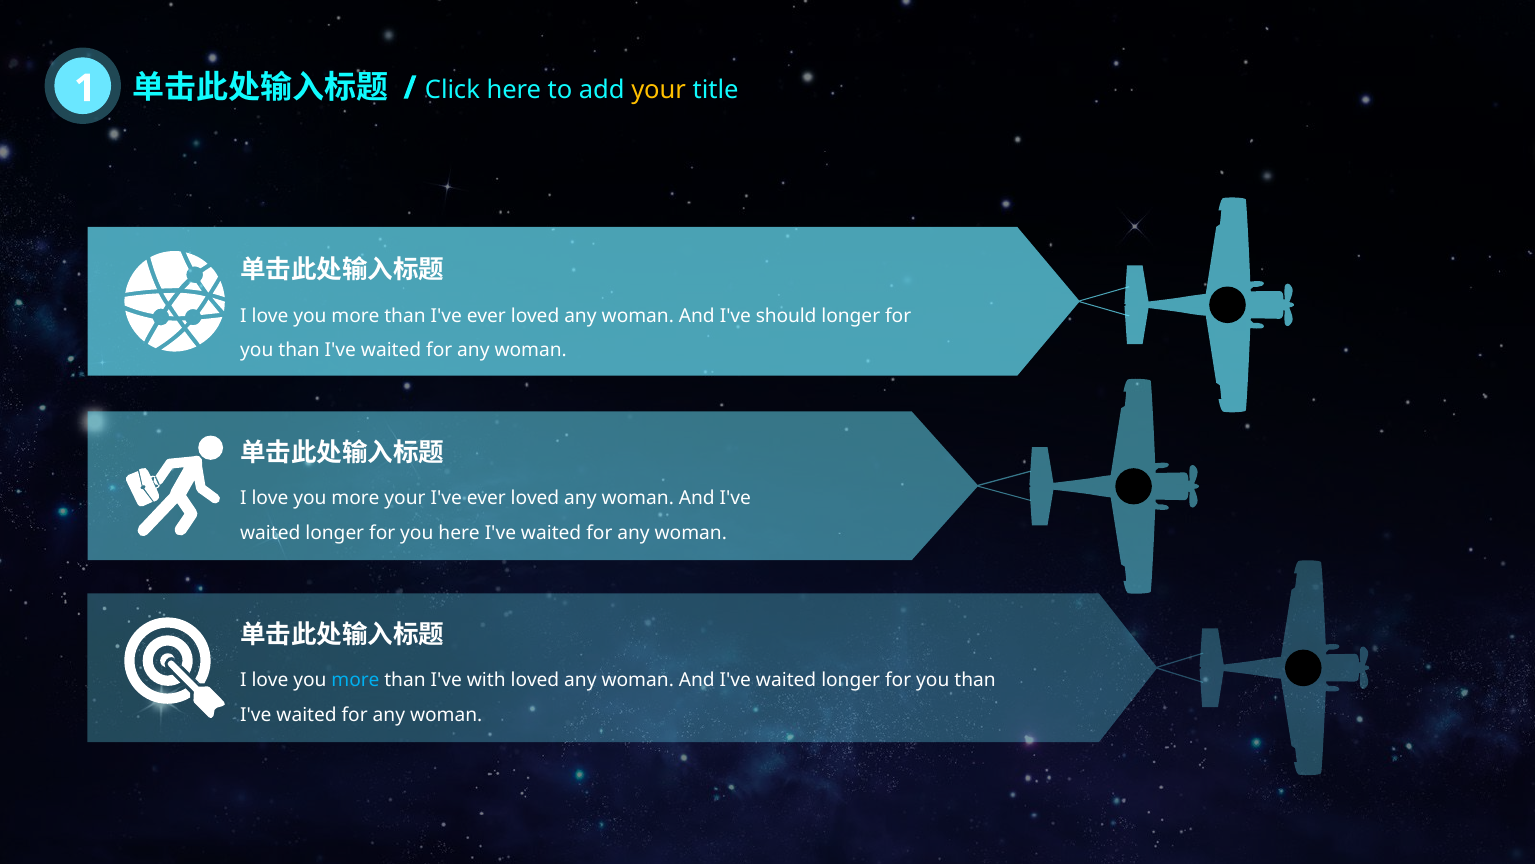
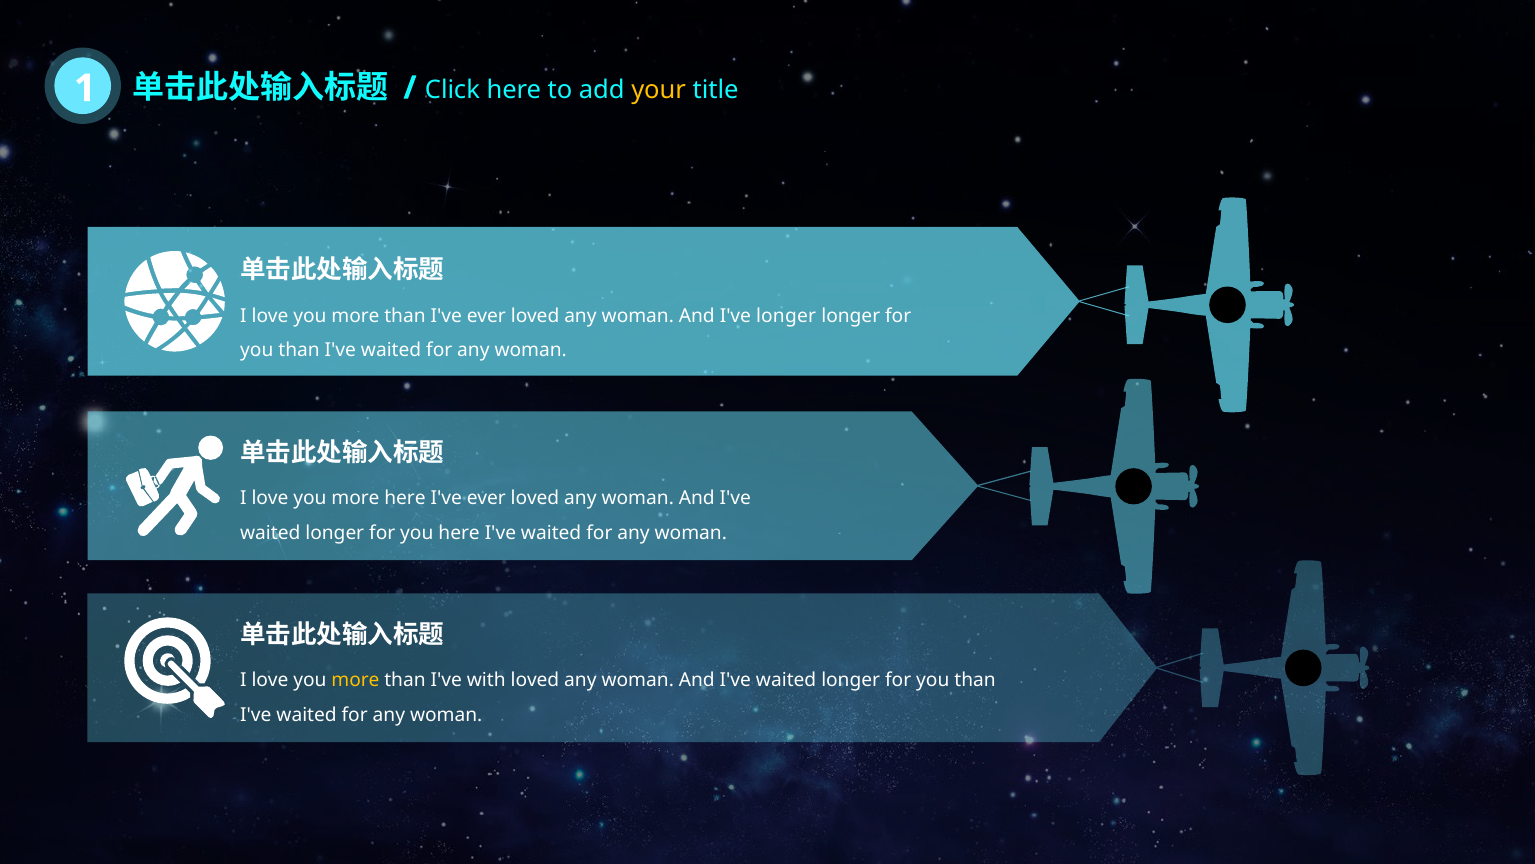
I've should: should -> longer (786, 316)
more your: your -> here (405, 498)
more colour: light blue -> yellow (355, 680)
